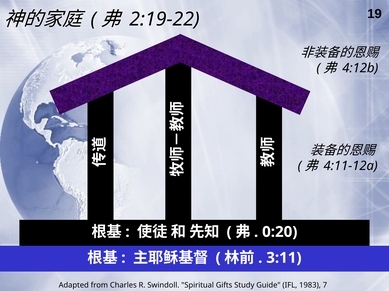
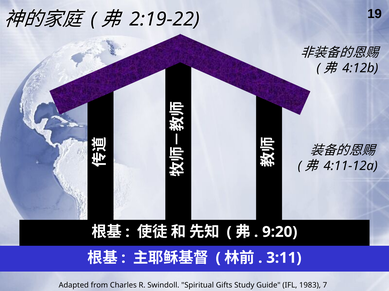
0:20: 0:20 -> 9:20 (280, 232)
